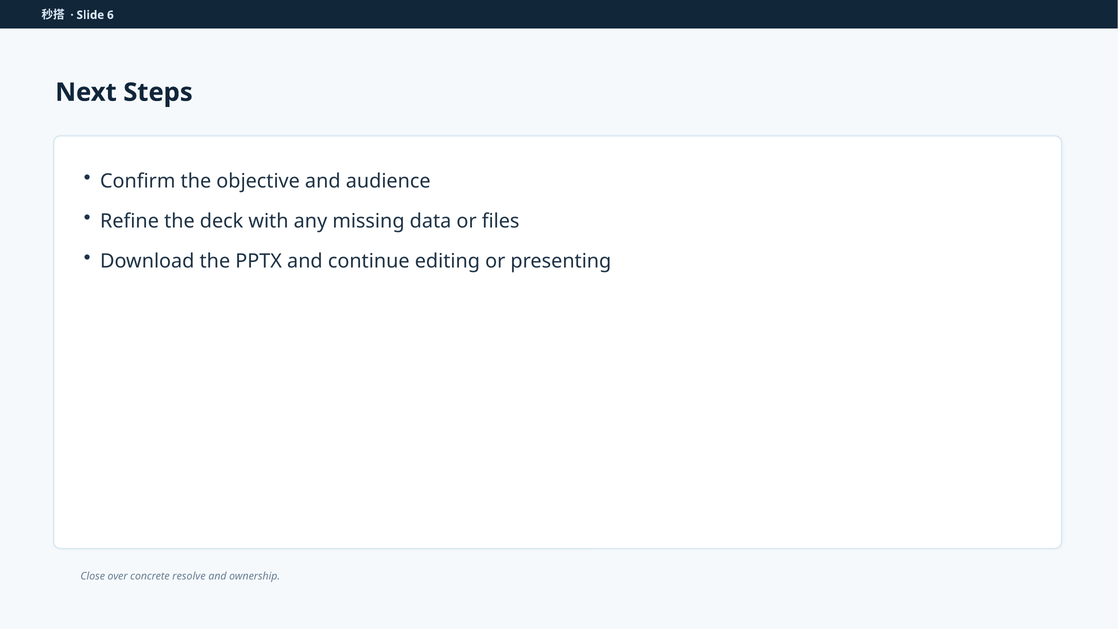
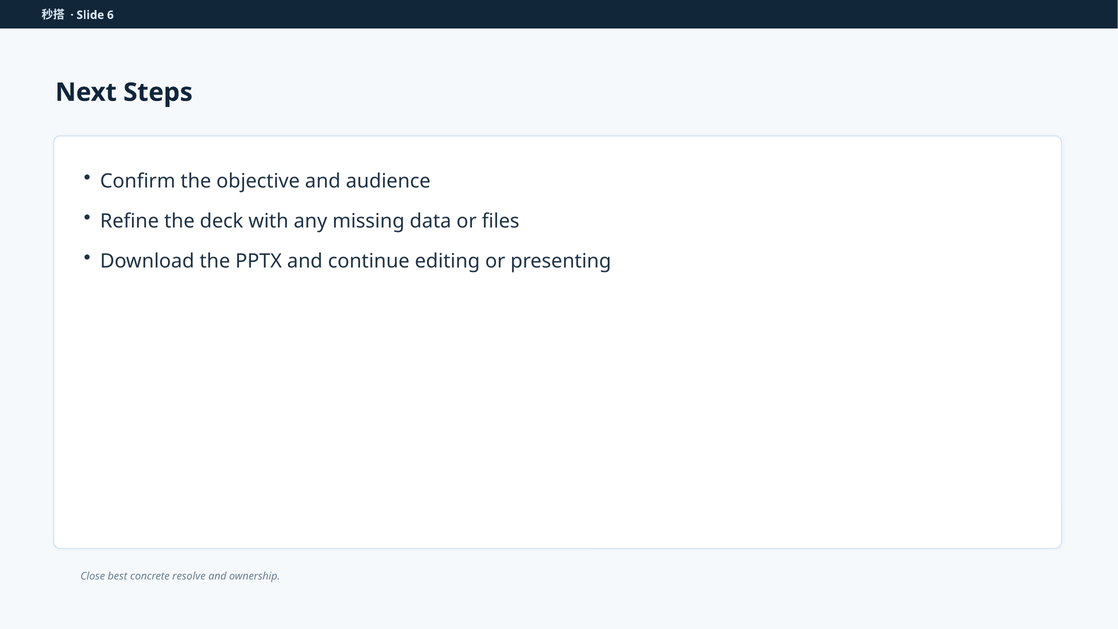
over: over -> best (117, 576)
